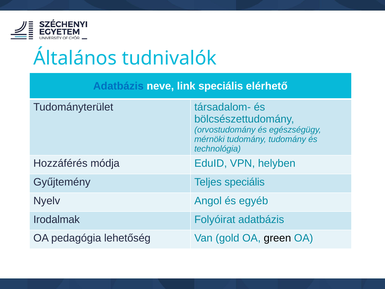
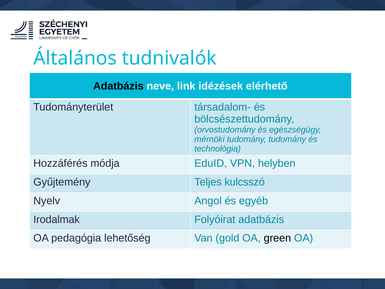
Adatbázis colour: blue -> black (118, 86)
link speciális: speciális -> idézések (221, 86)
Teljes speciális: speciális -> kulcsszó (245, 182)
